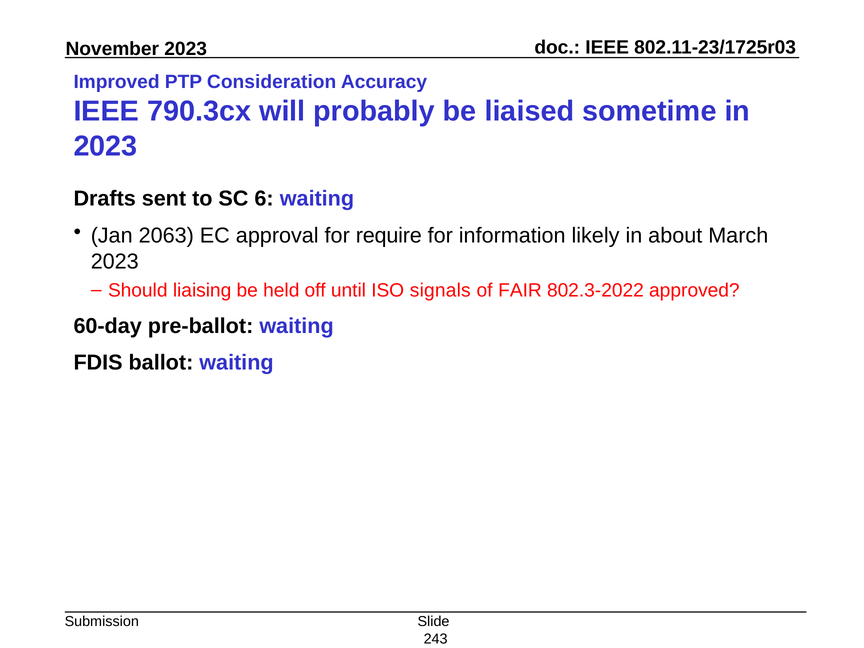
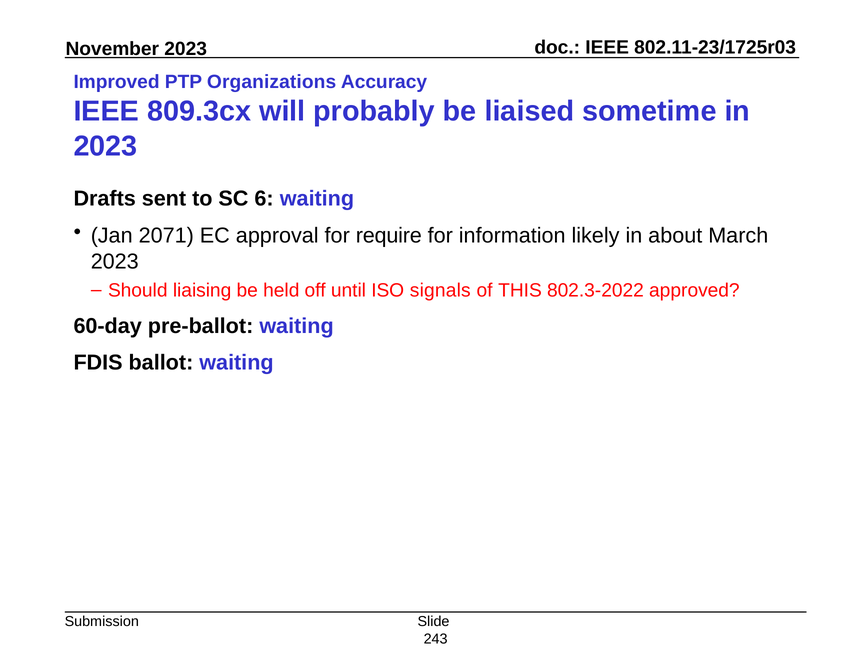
Consideration: Consideration -> Organizations (272, 82)
790.3cx: 790.3cx -> 809.3cx (199, 111)
2063: 2063 -> 2071 (166, 236)
FAIR: FAIR -> THIS (520, 291)
